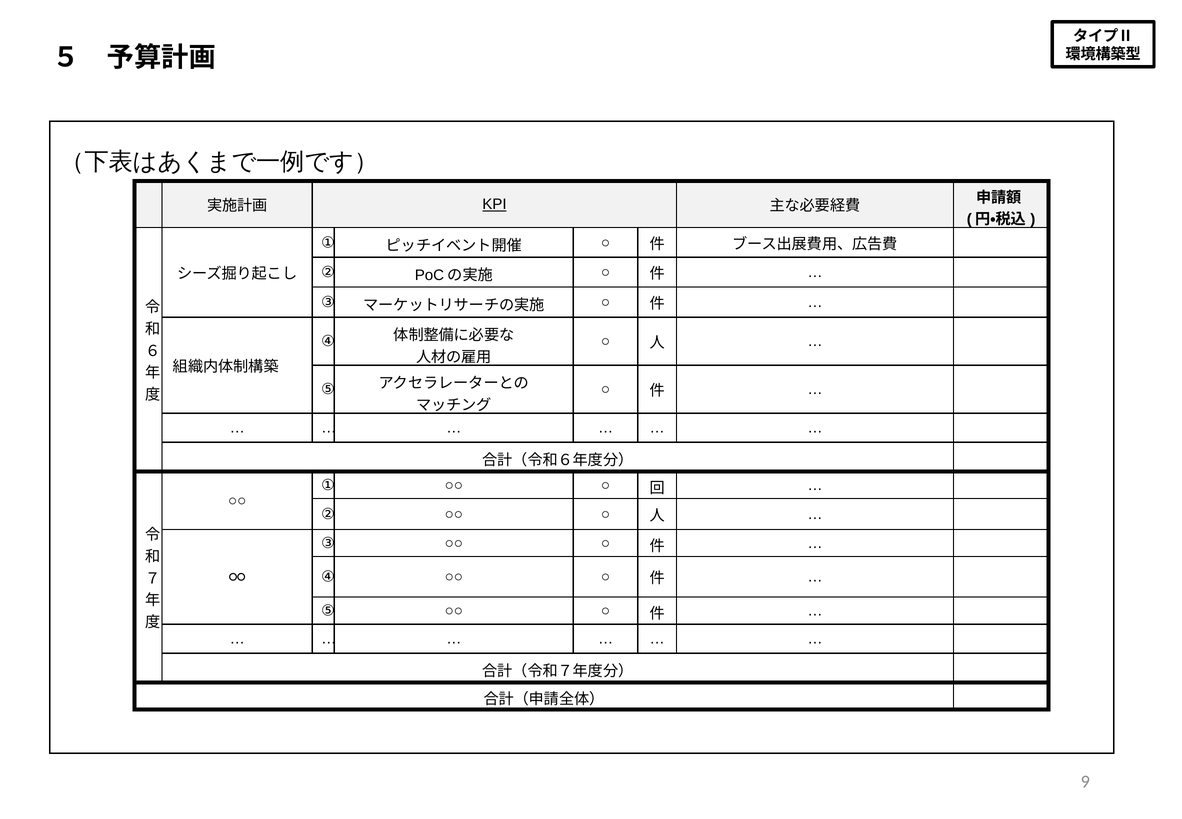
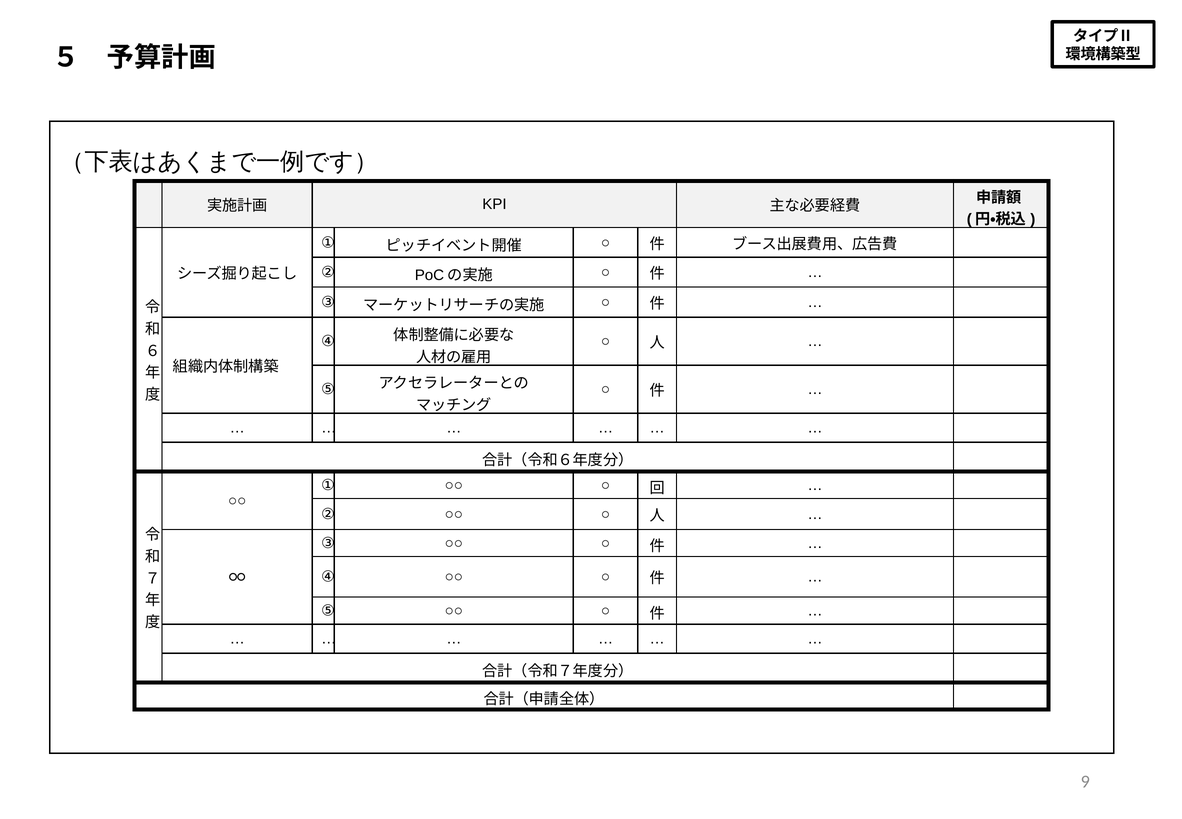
KPI underline: present -> none (494, 204)
